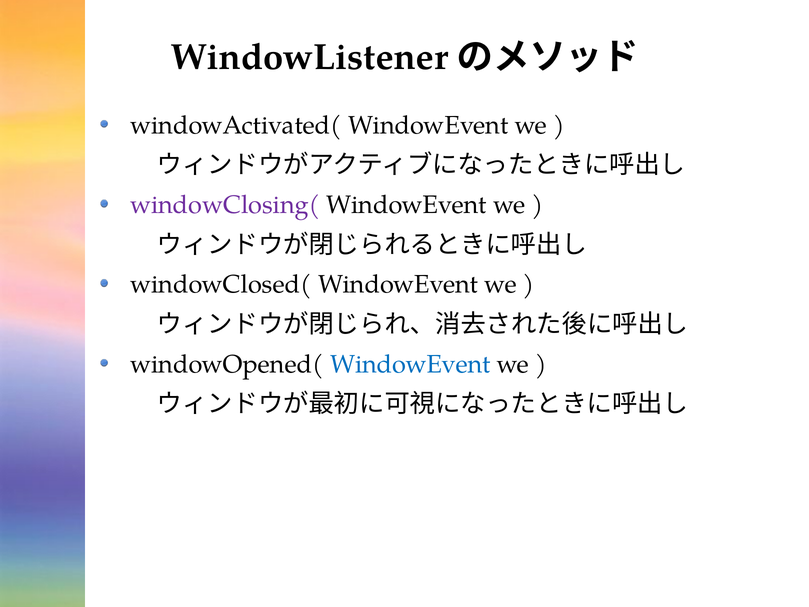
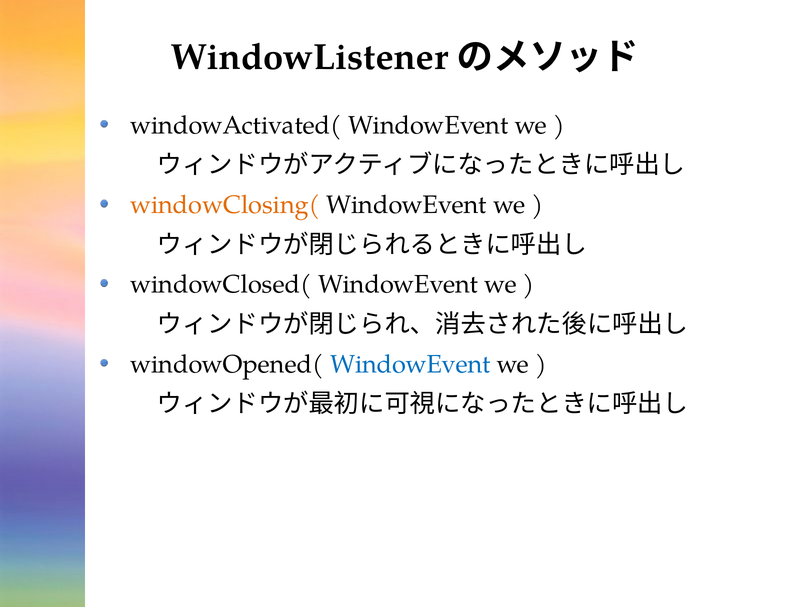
windowClosing( colour: purple -> orange (225, 205)
